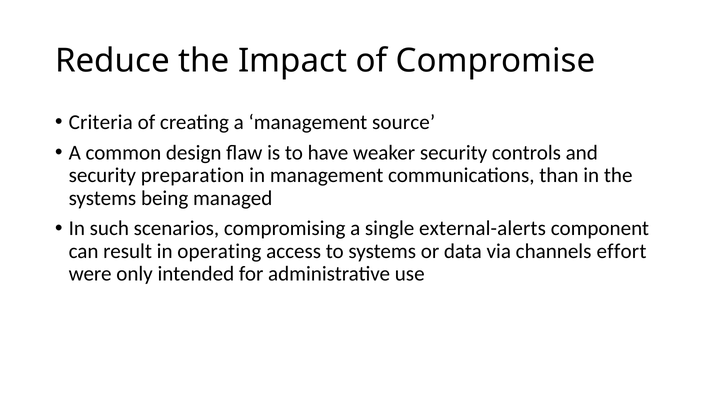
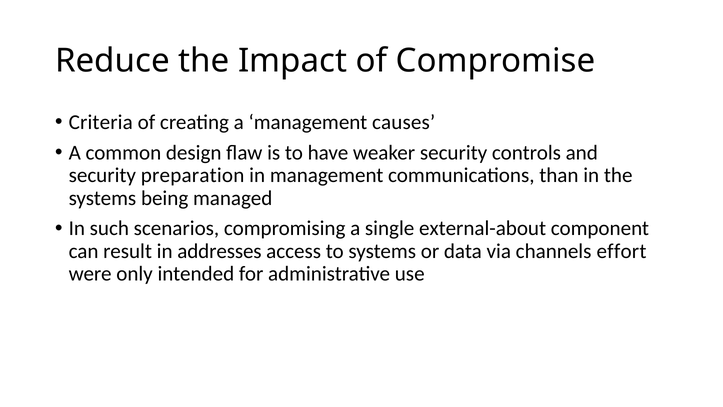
source: source -> causes (404, 122)
external-alerts: external-alerts -> external-about (483, 228)
operating: operating -> addresses (219, 251)
